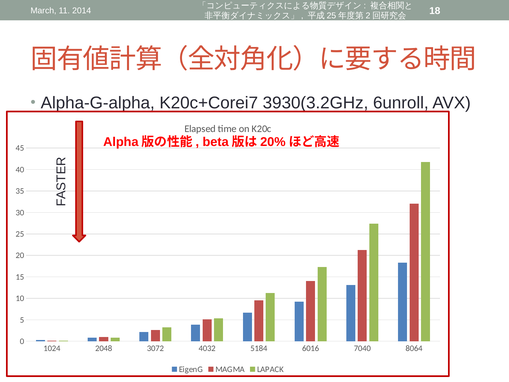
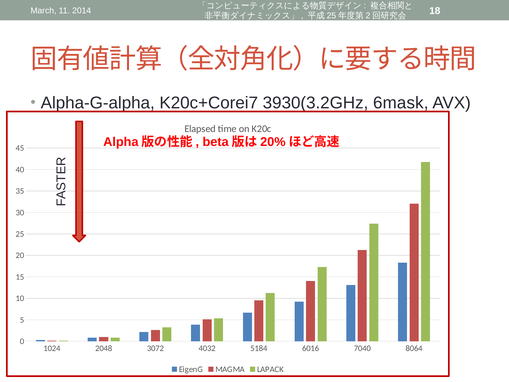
6unroll: 6unroll -> 6mask (401, 103)
